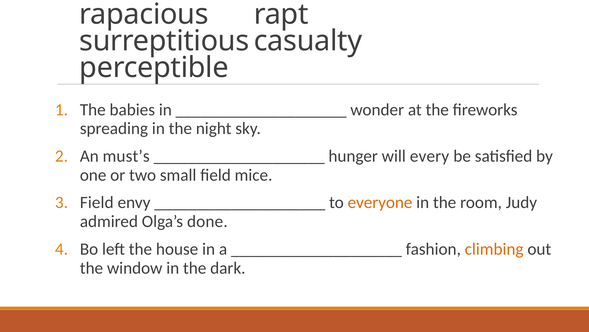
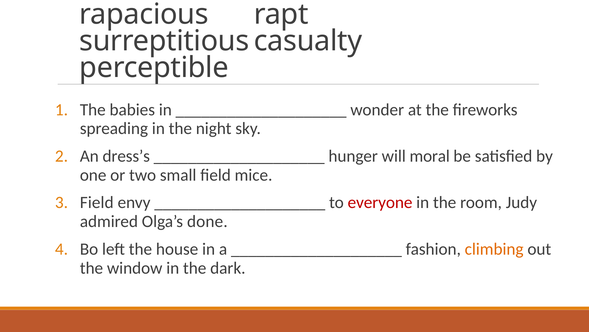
must’s: must’s -> dress’s (126, 156)
every: every -> moral (430, 156)
everyone colour: orange -> red (380, 202)
